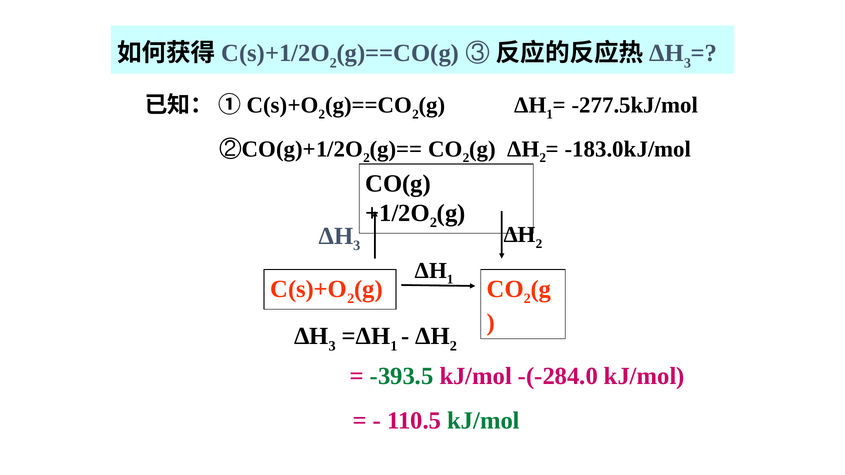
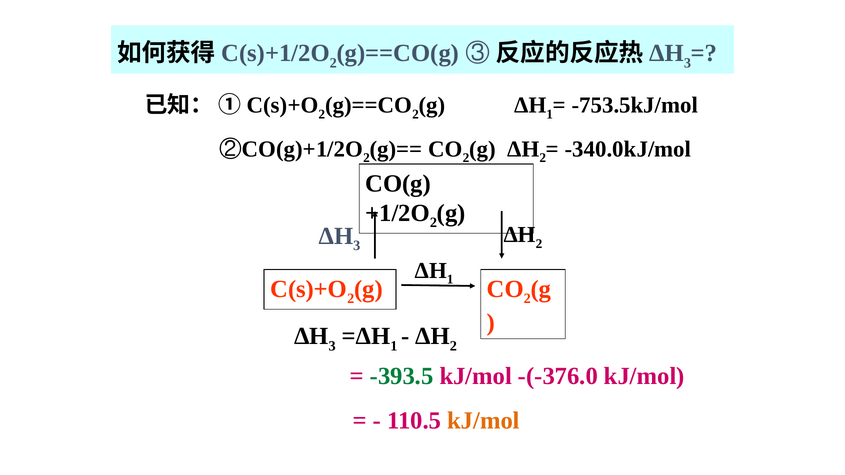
-277.5kJ/mol: -277.5kJ/mol -> -753.5kJ/mol (635, 105)
-183.0kJ/mol: -183.0kJ/mol -> -340.0kJ/mol (628, 149)
-(-284.0: -(-284.0 -> -(-376.0 (558, 376)
kJ/mol colour: green -> orange (483, 421)
